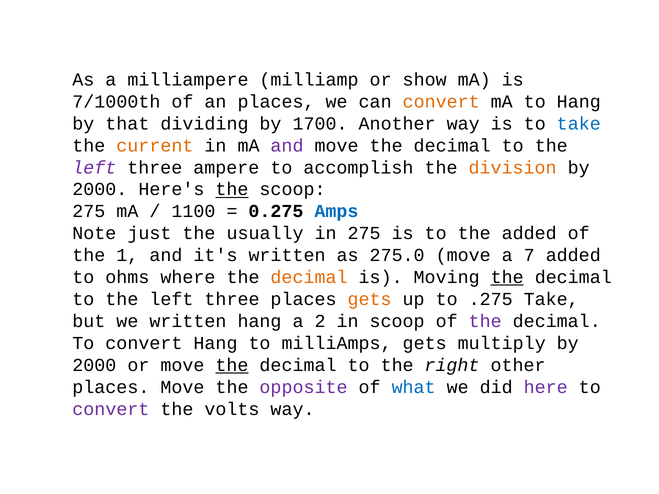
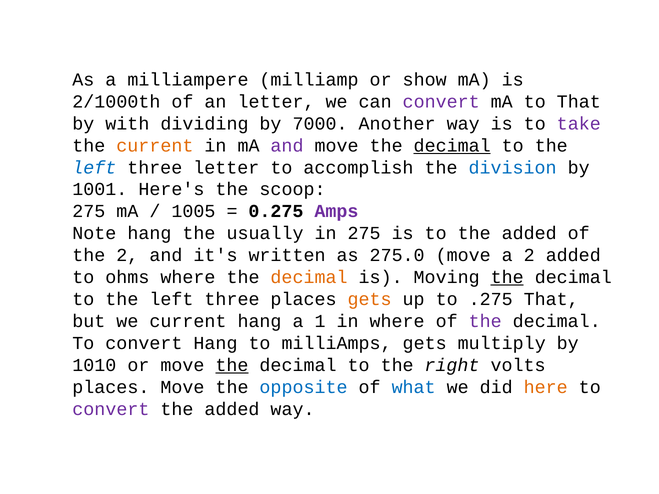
7/1000th: 7/1000th -> 2/1000th (116, 102)
an places: places -> letter (276, 102)
convert colour: orange -> purple (441, 102)
to Hang: Hang -> That (579, 102)
that: that -> with (127, 124)
1700: 1700 -> 7000 (320, 124)
take colour: blue -> purple (579, 124)
decimal underline: none -> present (452, 146)
left colour: purple -> blue (94, 168)
three ampere: ampere -> letter (226, 168)
division colour: orange -> blue (513, 168)
2000: 2000 -> 1001 (100, 190)
the underline: present -> none (232, 190)
1100: 1100 -> 1005 (193, 212)
Amps colour: blue -> purple (336, 212)
Note just: just -> hang (149, 233)
the 1: 1 -> 2 (127, 255)
a 7: 7 -> 2 (529, 255)
.275 Take: Take -> That (551, 299)
we written: written -> current (188, 321)
2: 2 -> 1 (320, 321)
in scoop: scoop -> where (397, 321)
2000: 2000 -> 1010 (94, 365)
other: other -> volts (518, 365)
opposite colour: purple -> blue (304, 387)
here colour: purple -> orange (546, 387)
volts: volts -> added (232, 409)
